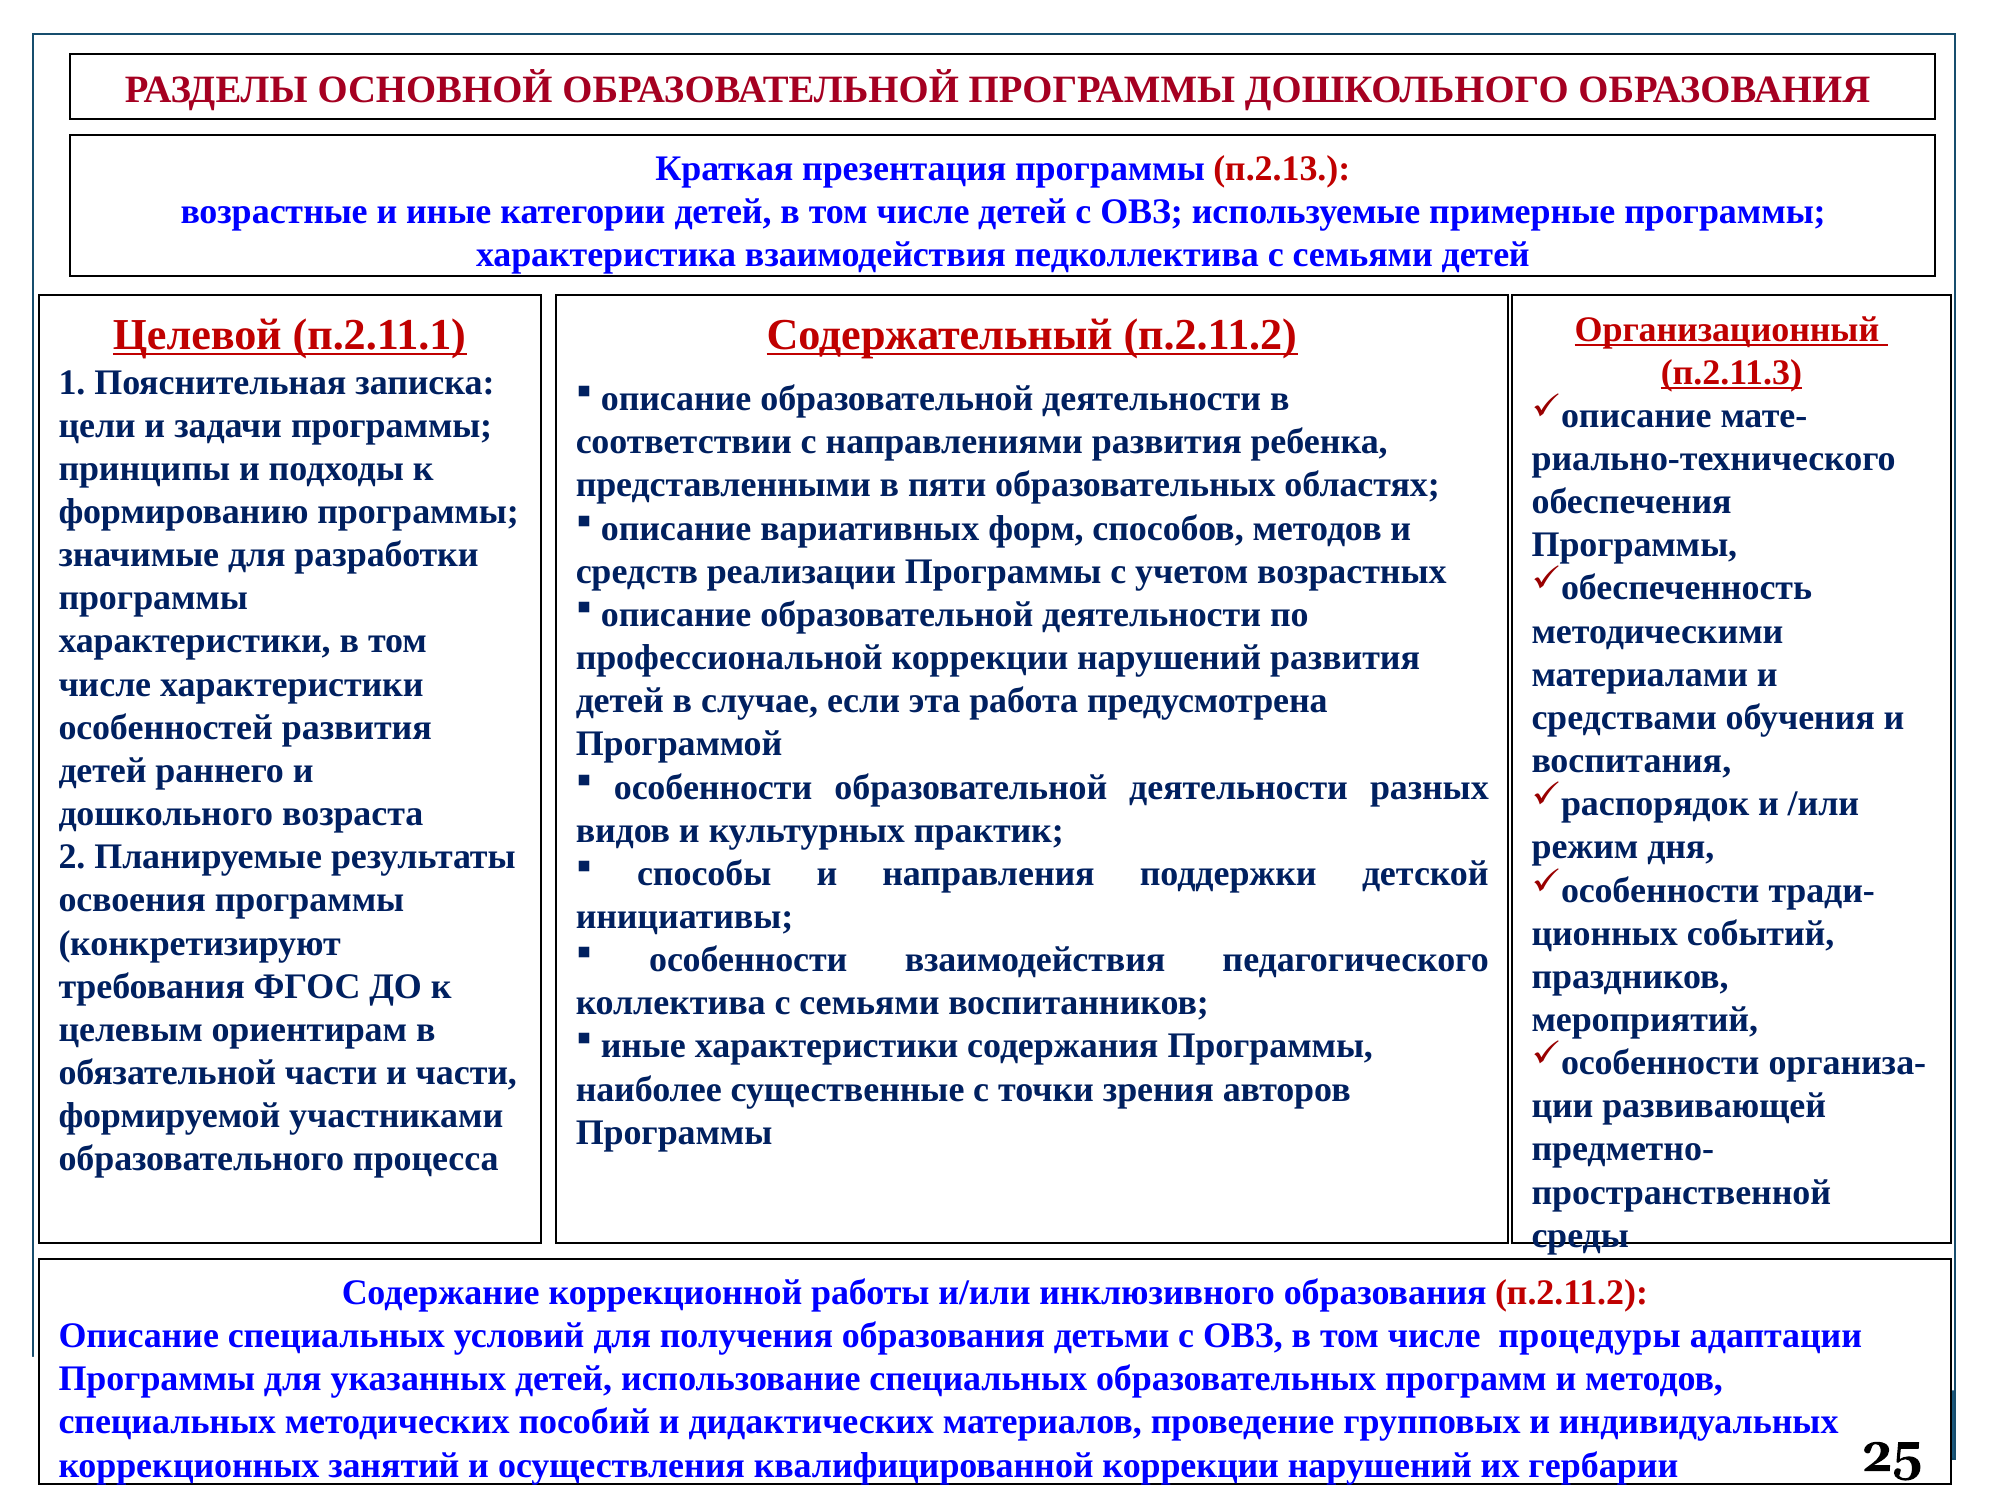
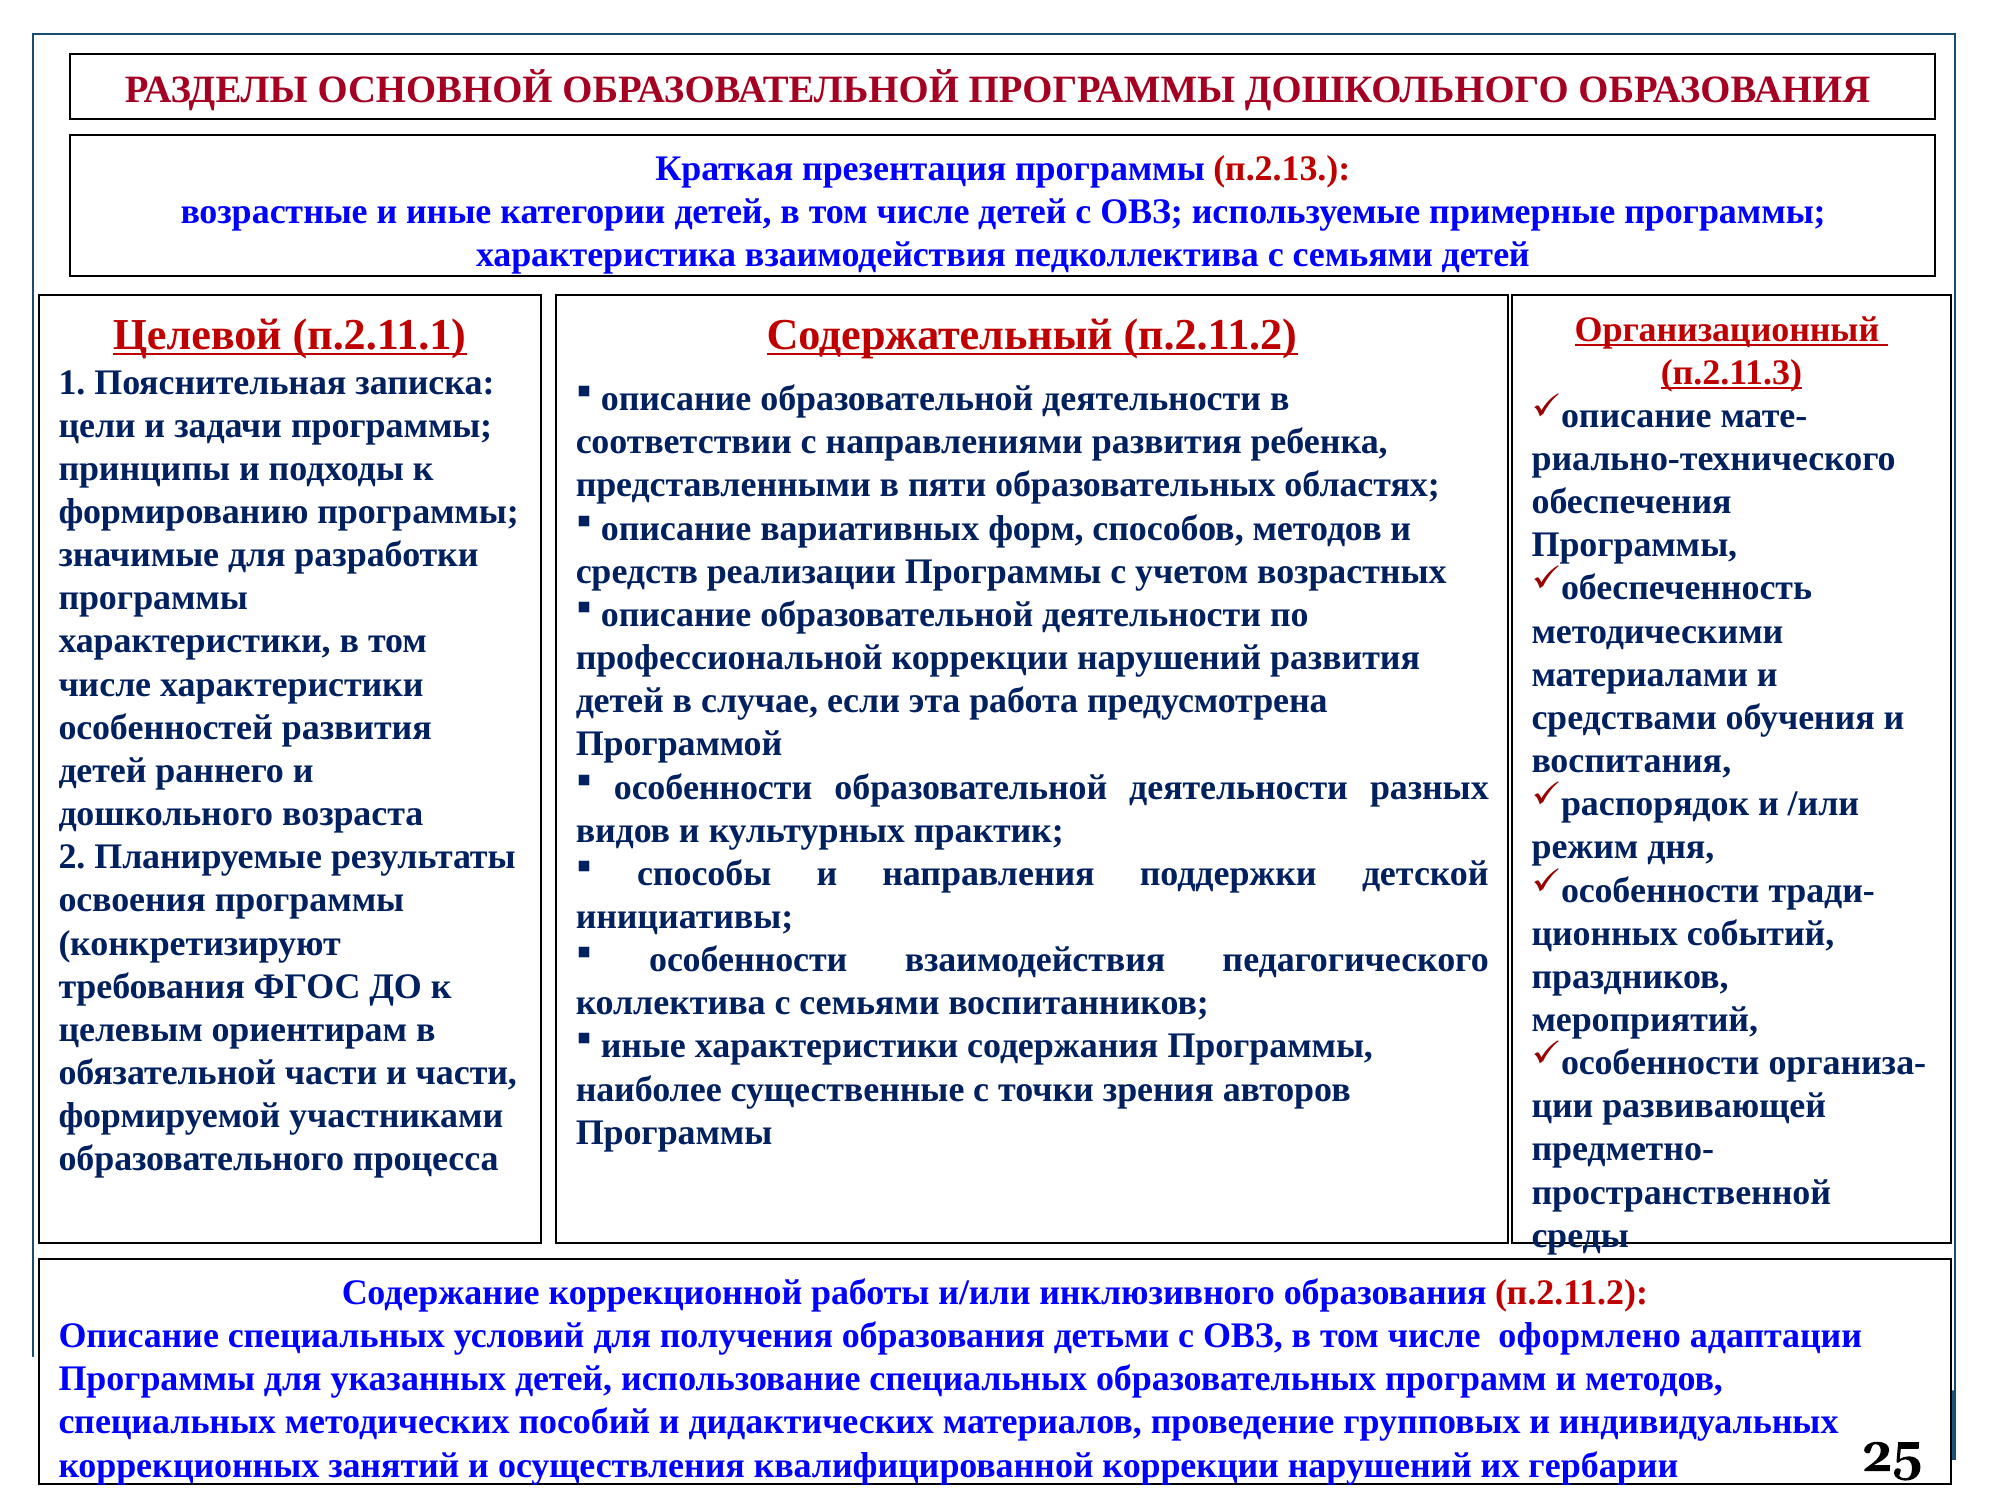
процедуры: процедуры -> оформлено (1590, 1336)
